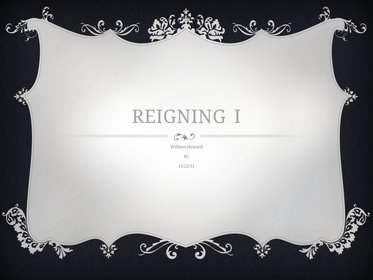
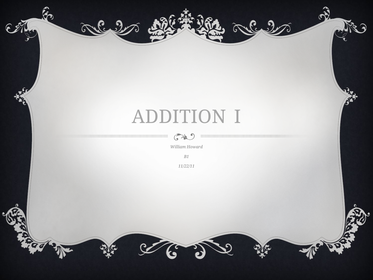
REIGNING: REIGNING -> ADDITION (179, 117)
